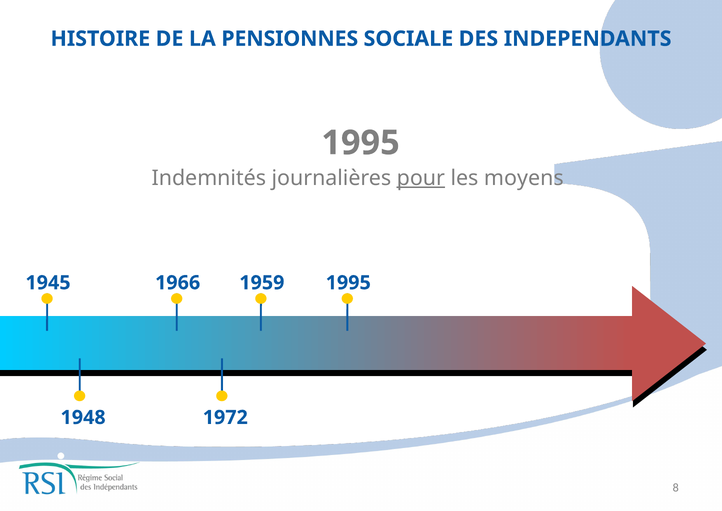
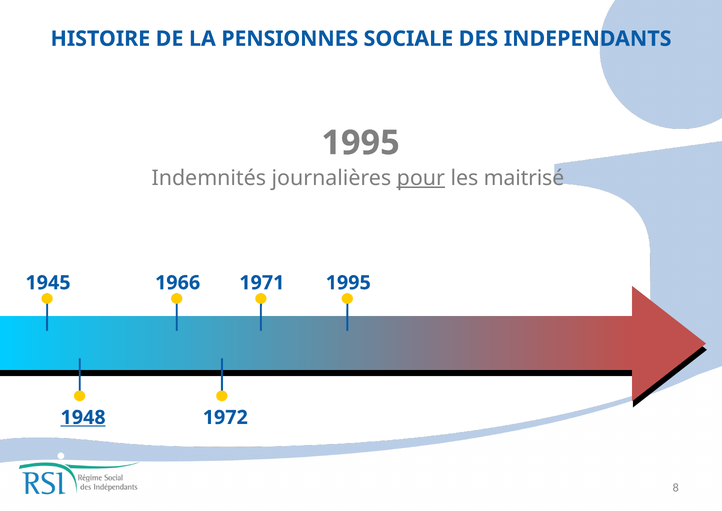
moyens: moyens -> maitrisé (524, 178)
1959: 1959 -> 1971 (262, 283)
1948 underline: none -> present (83, 417)
